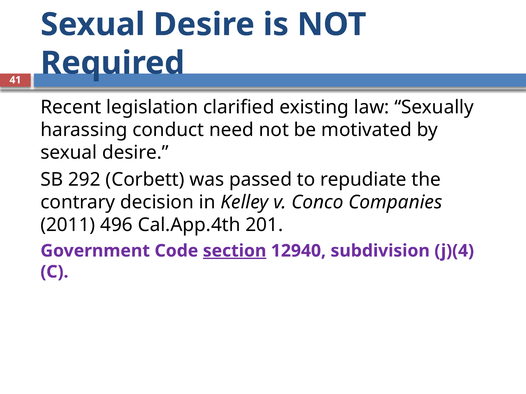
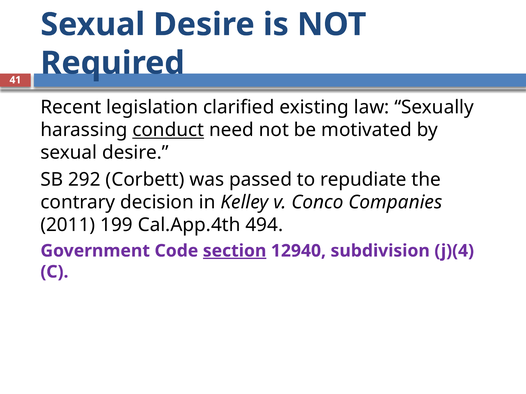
conduct underline: none -> present (168, 130)
496: 496 -> 199 (117, 225)
201: 201 -> 494 (264, 225)
